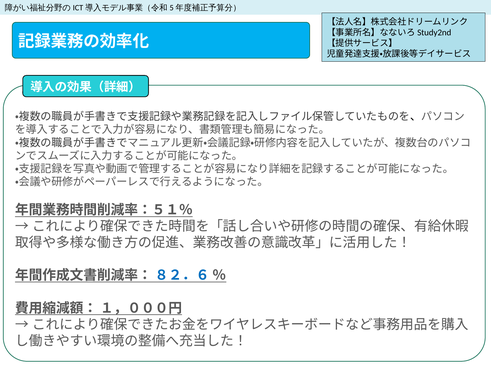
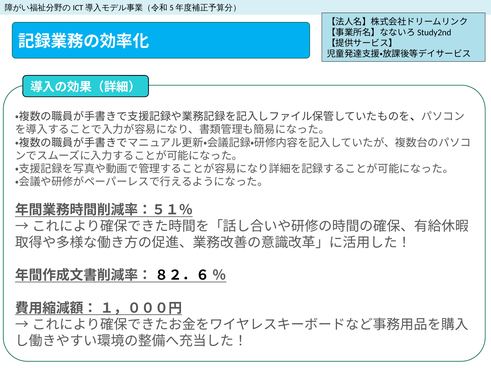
８２．６ colour: blue -> black (182, 276)
